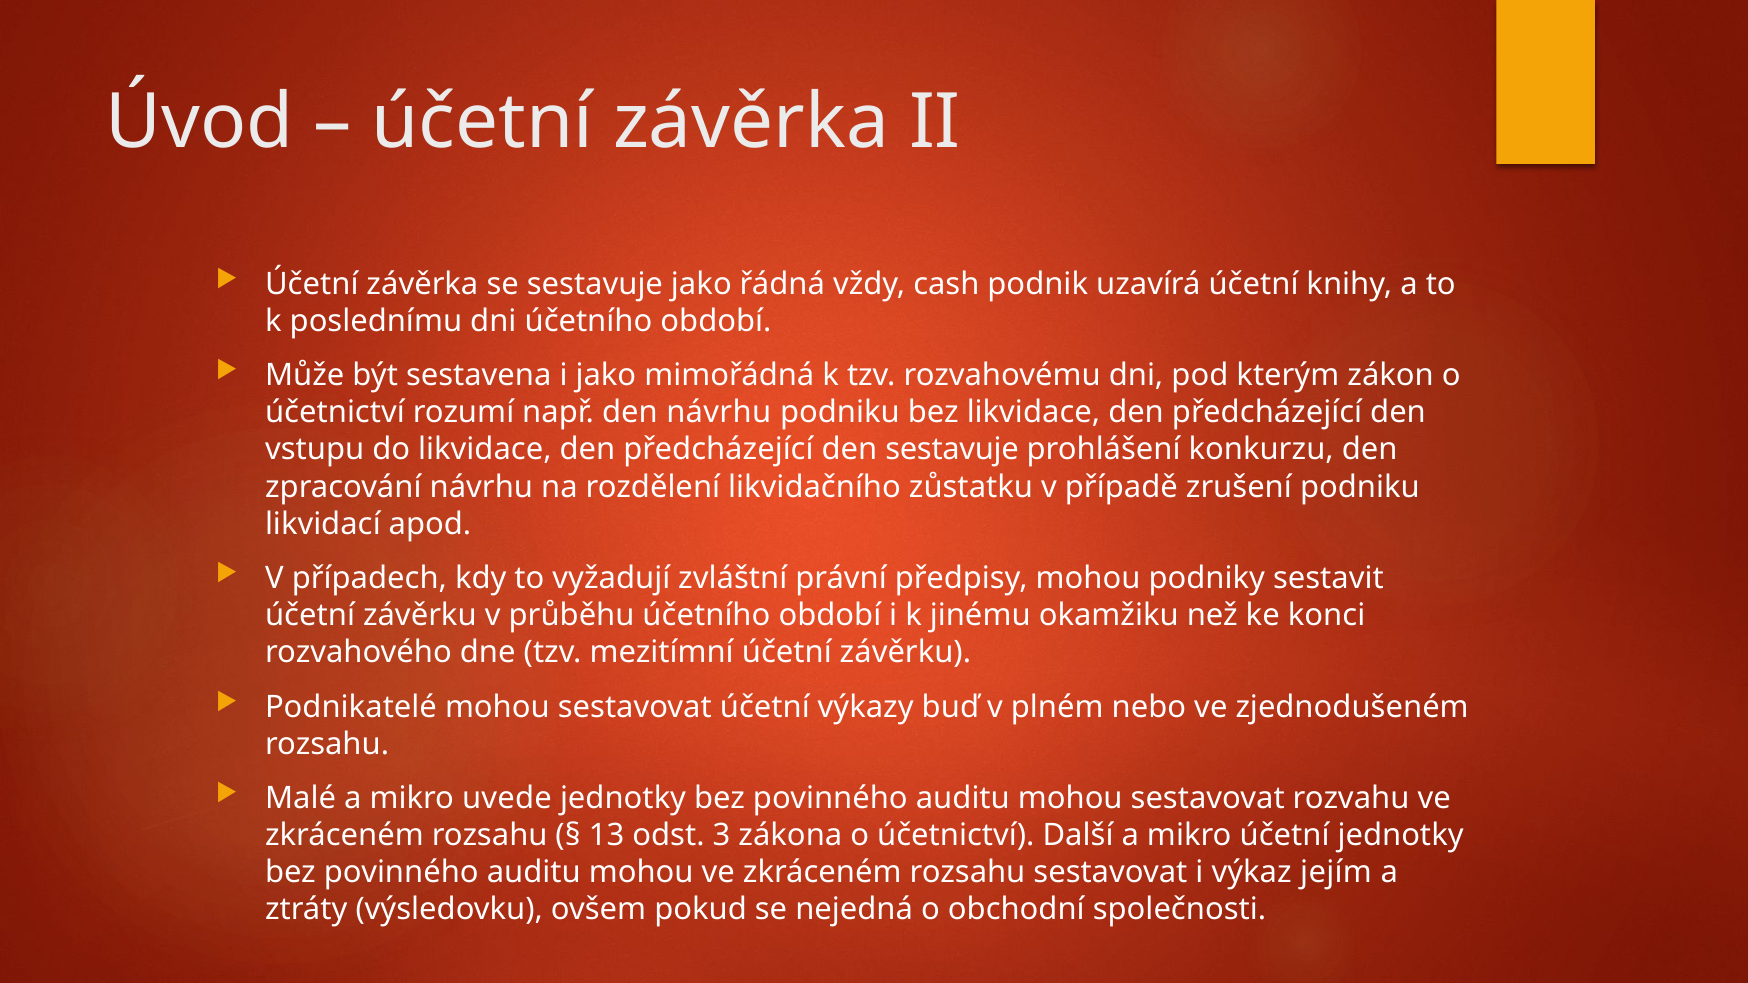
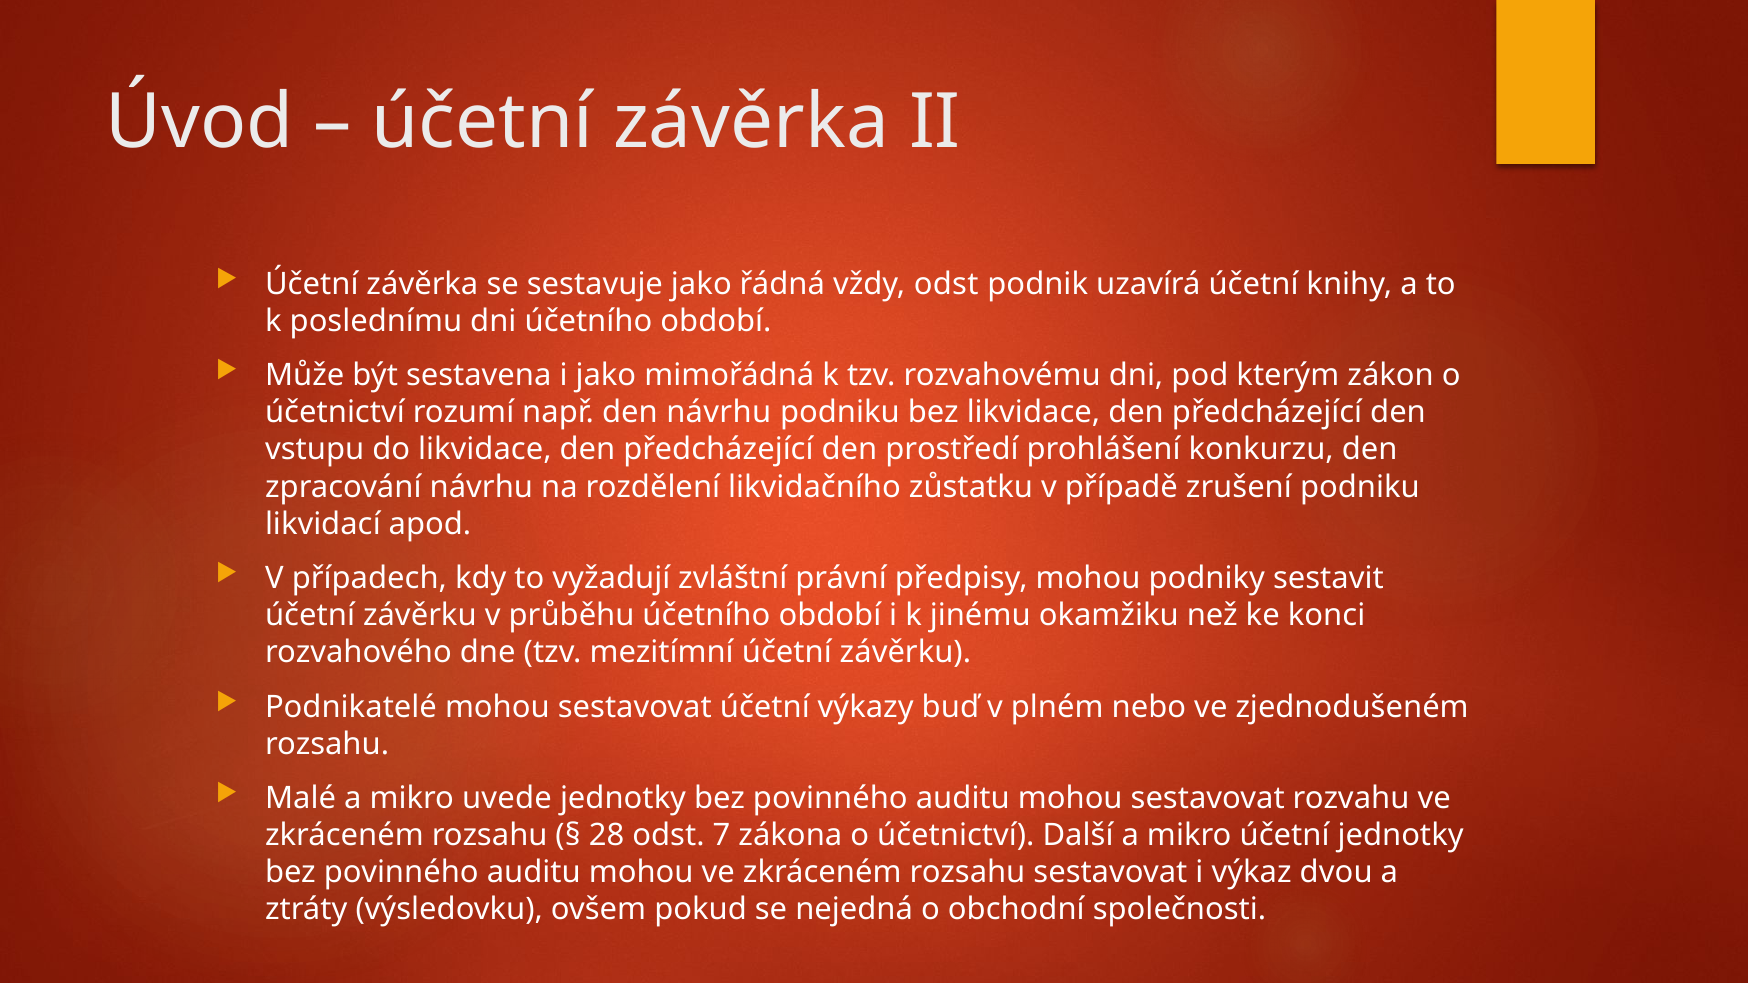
vždy cash: cash -> odst (946, 284)
den sestavuje: sestavuje -> prostředí (952, 450)
13: 13 -> 28 (607, 836)
3: 3 -> 7 (722, 836)
jejím: jejím -> dvou (1336, 873)
